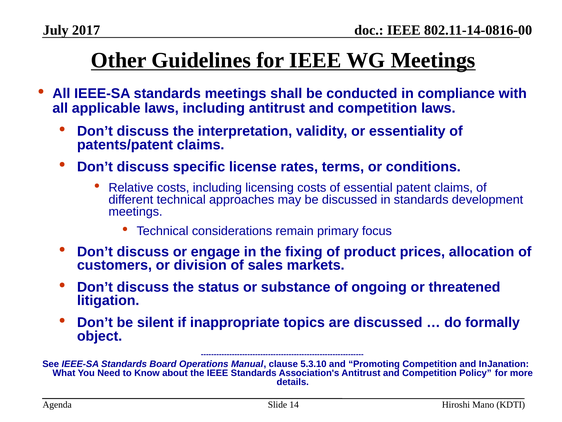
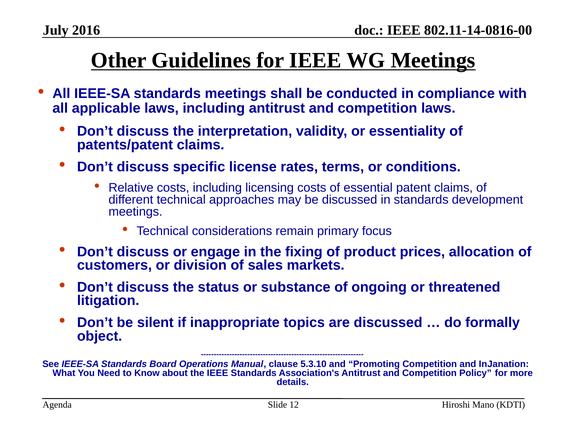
2017: 2017 -> 2016 (86, 30)
14: 14 -> 12 (294, 404)
